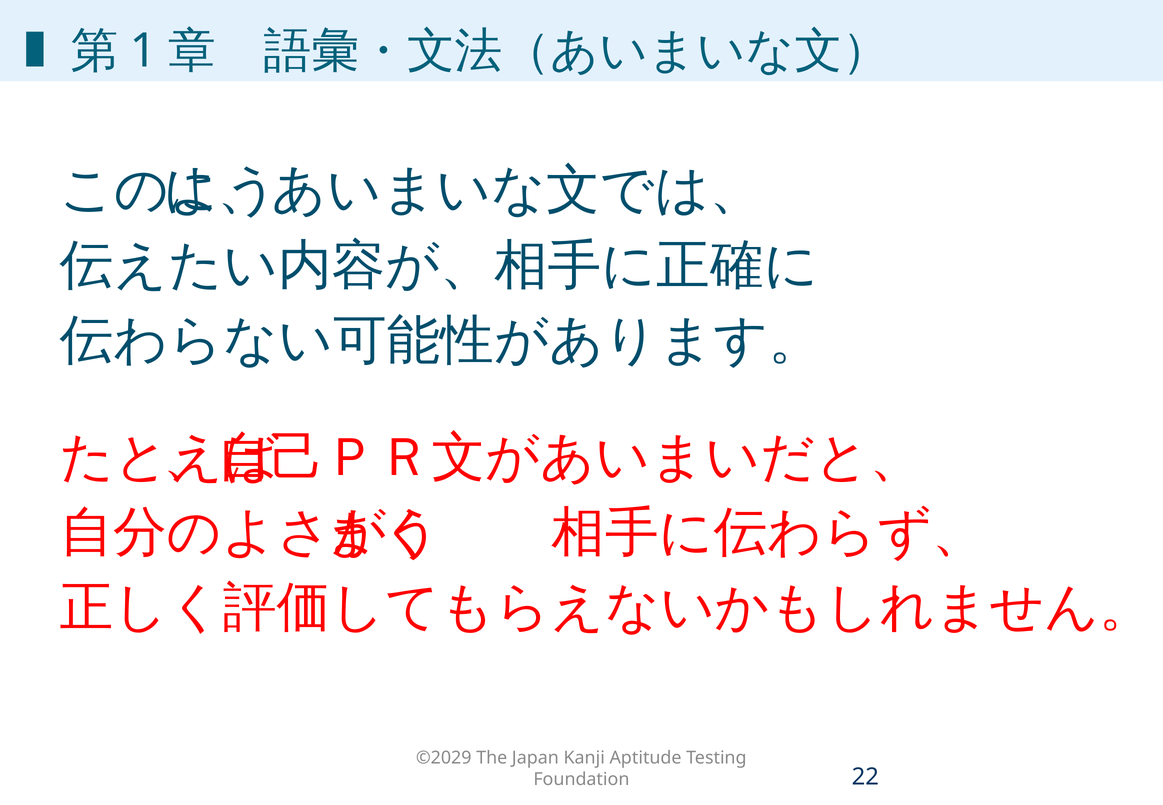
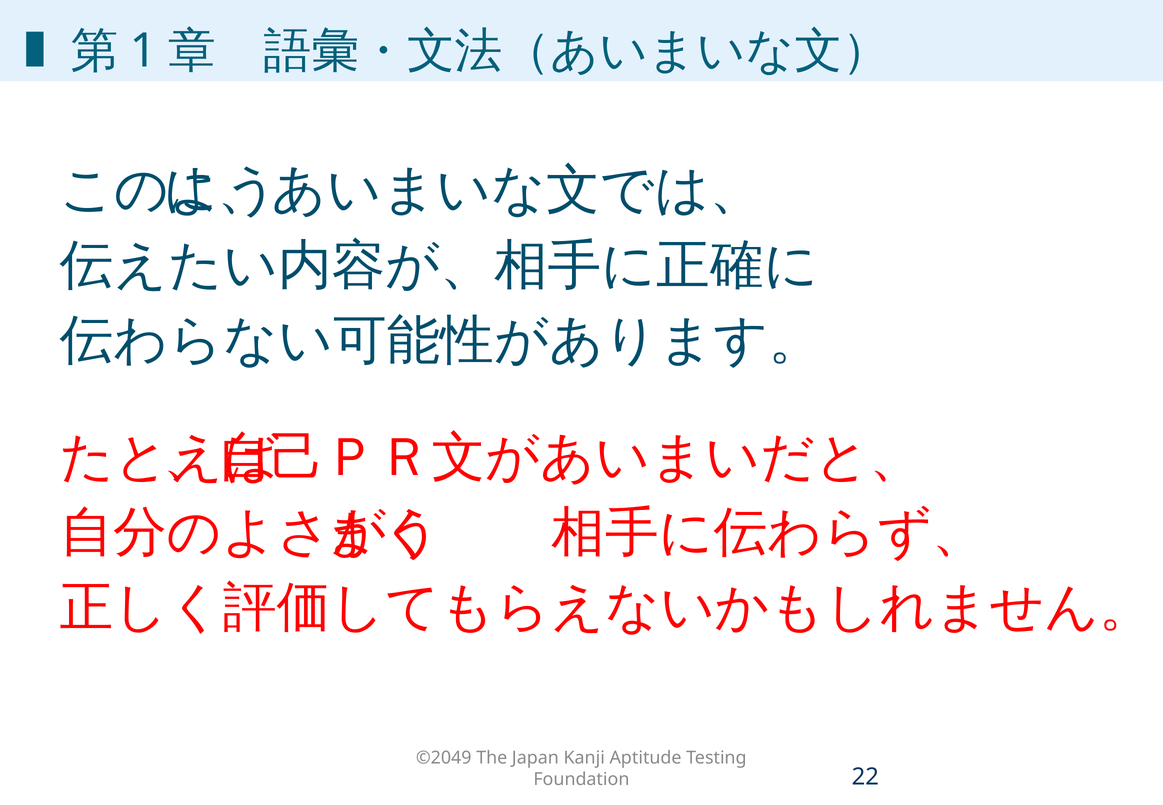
©2029: ©2029 -> ©2049 (444, 758)
